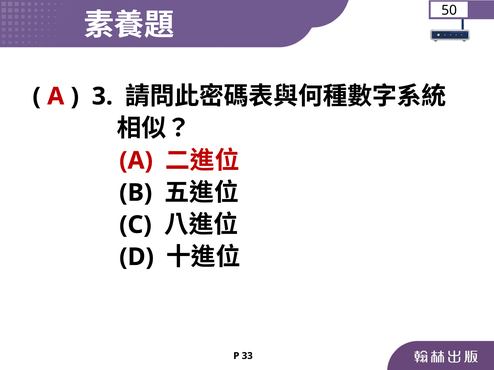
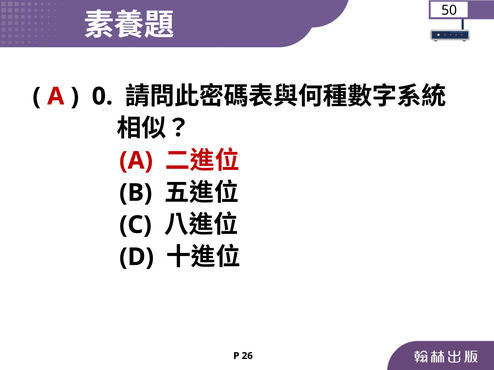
3: 3 -> 0 (102, 96)
33: 33 -> 26 (247, 356)
